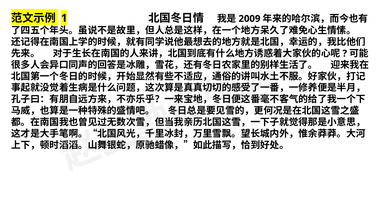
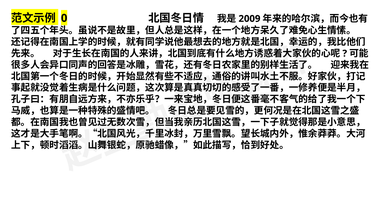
1: 1 -> 0 (64, 18)
